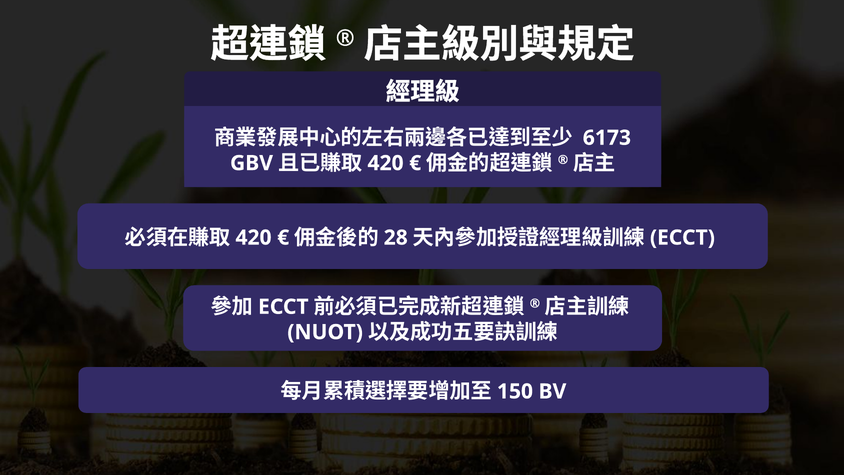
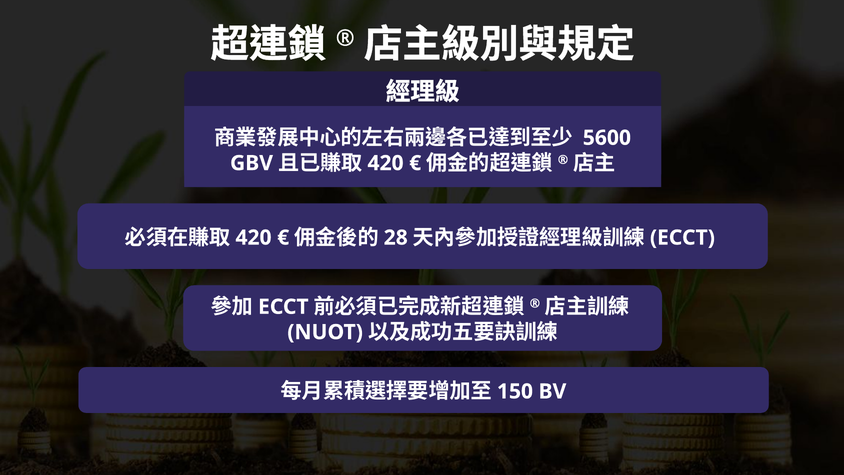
6173: 6173 -> 5600 (607, 138)
